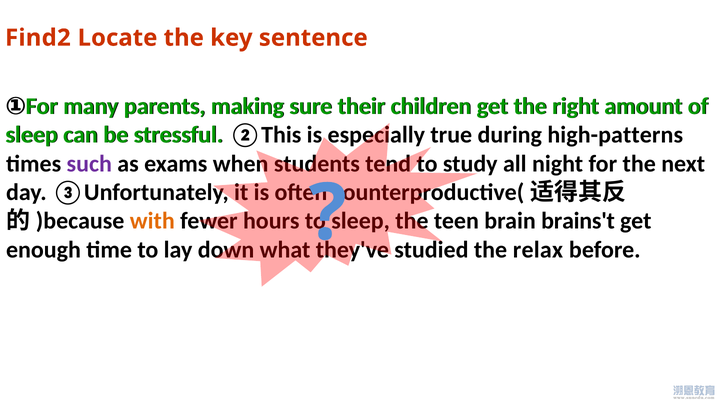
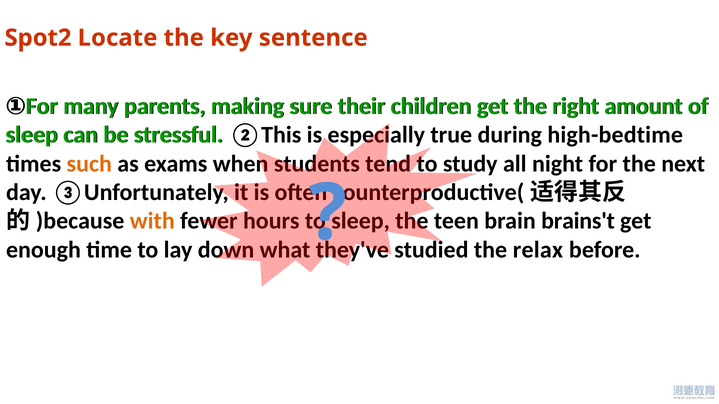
Find2: Find2 -> Spot2 (38, 38)
high-patterns: high-patterns -> high-bedtime (615, 135)
such colour: purple -> orange (89, 164)
